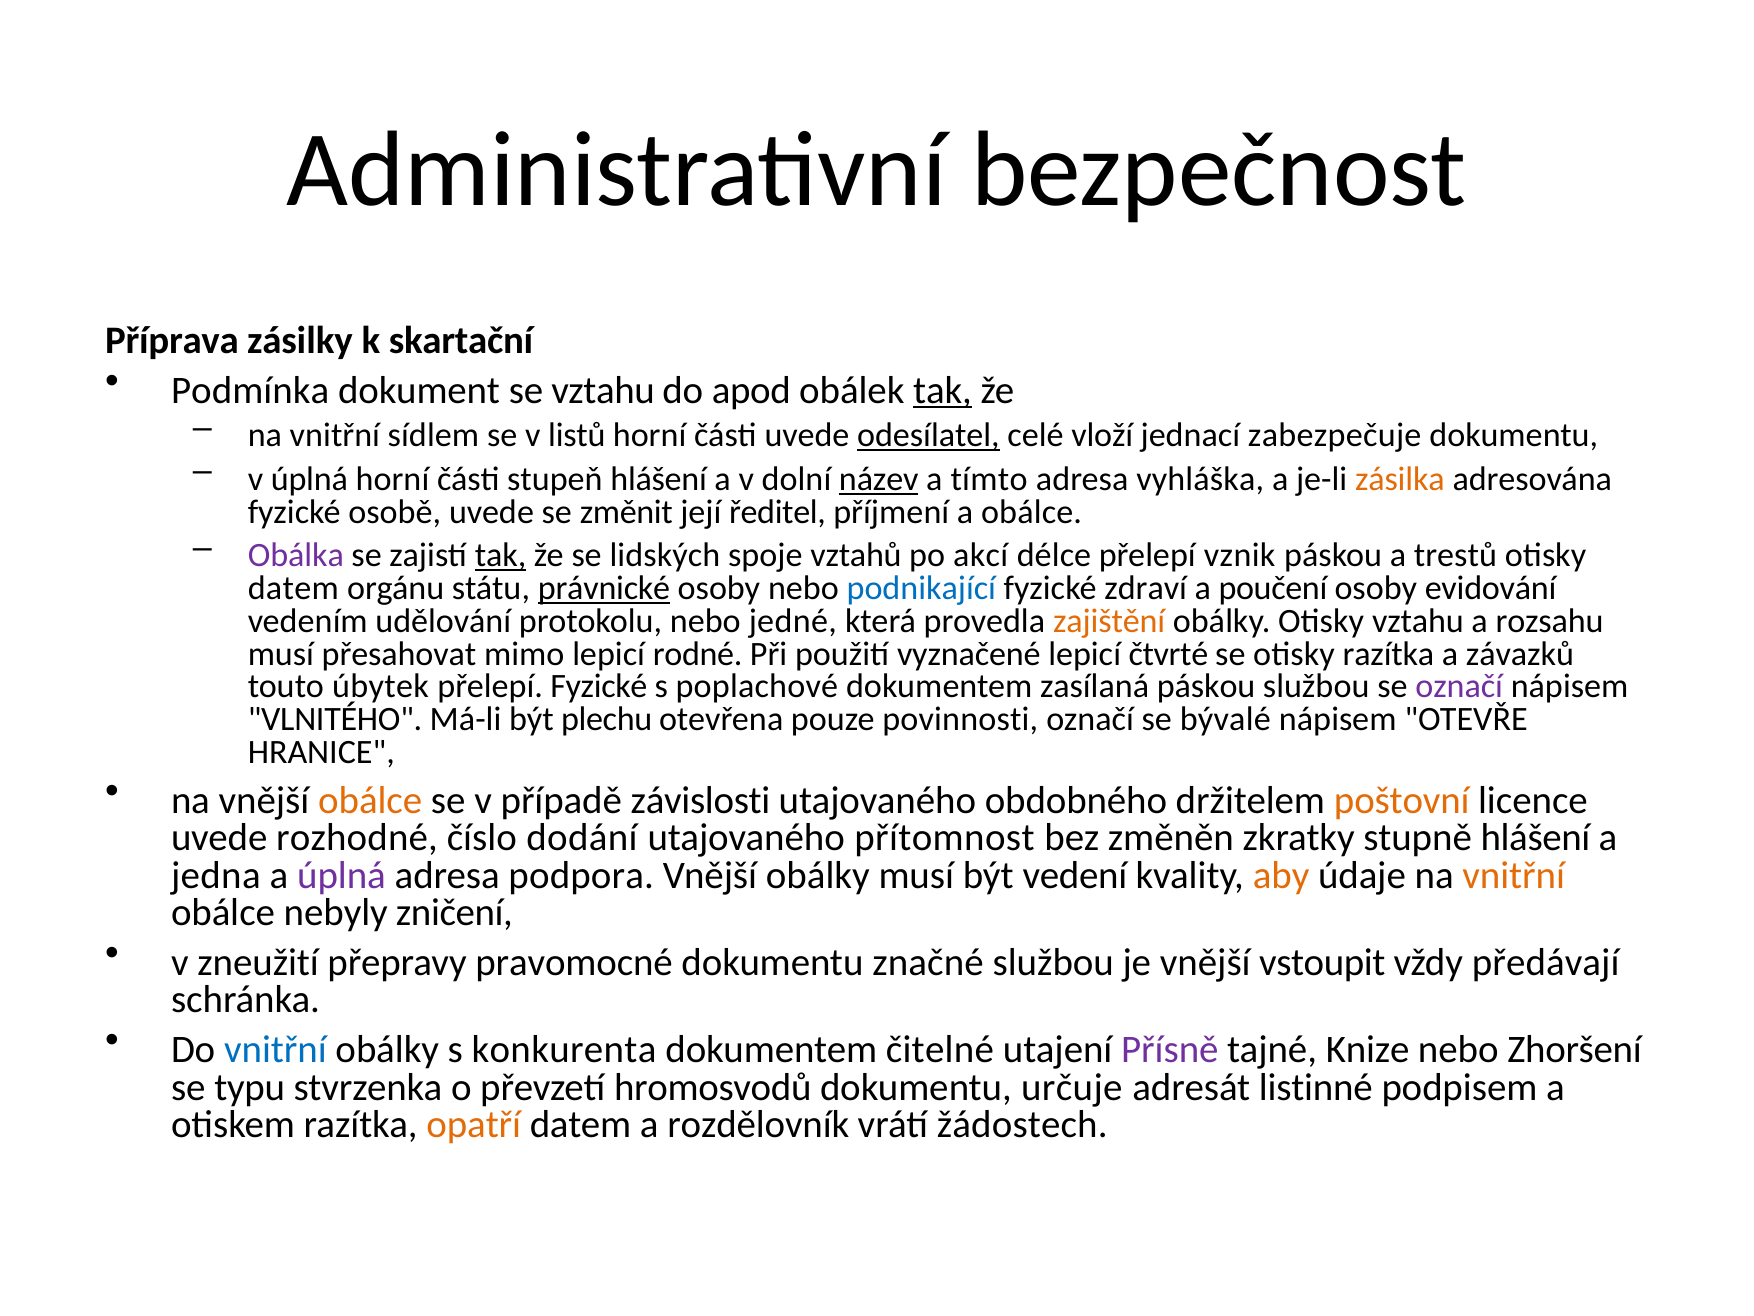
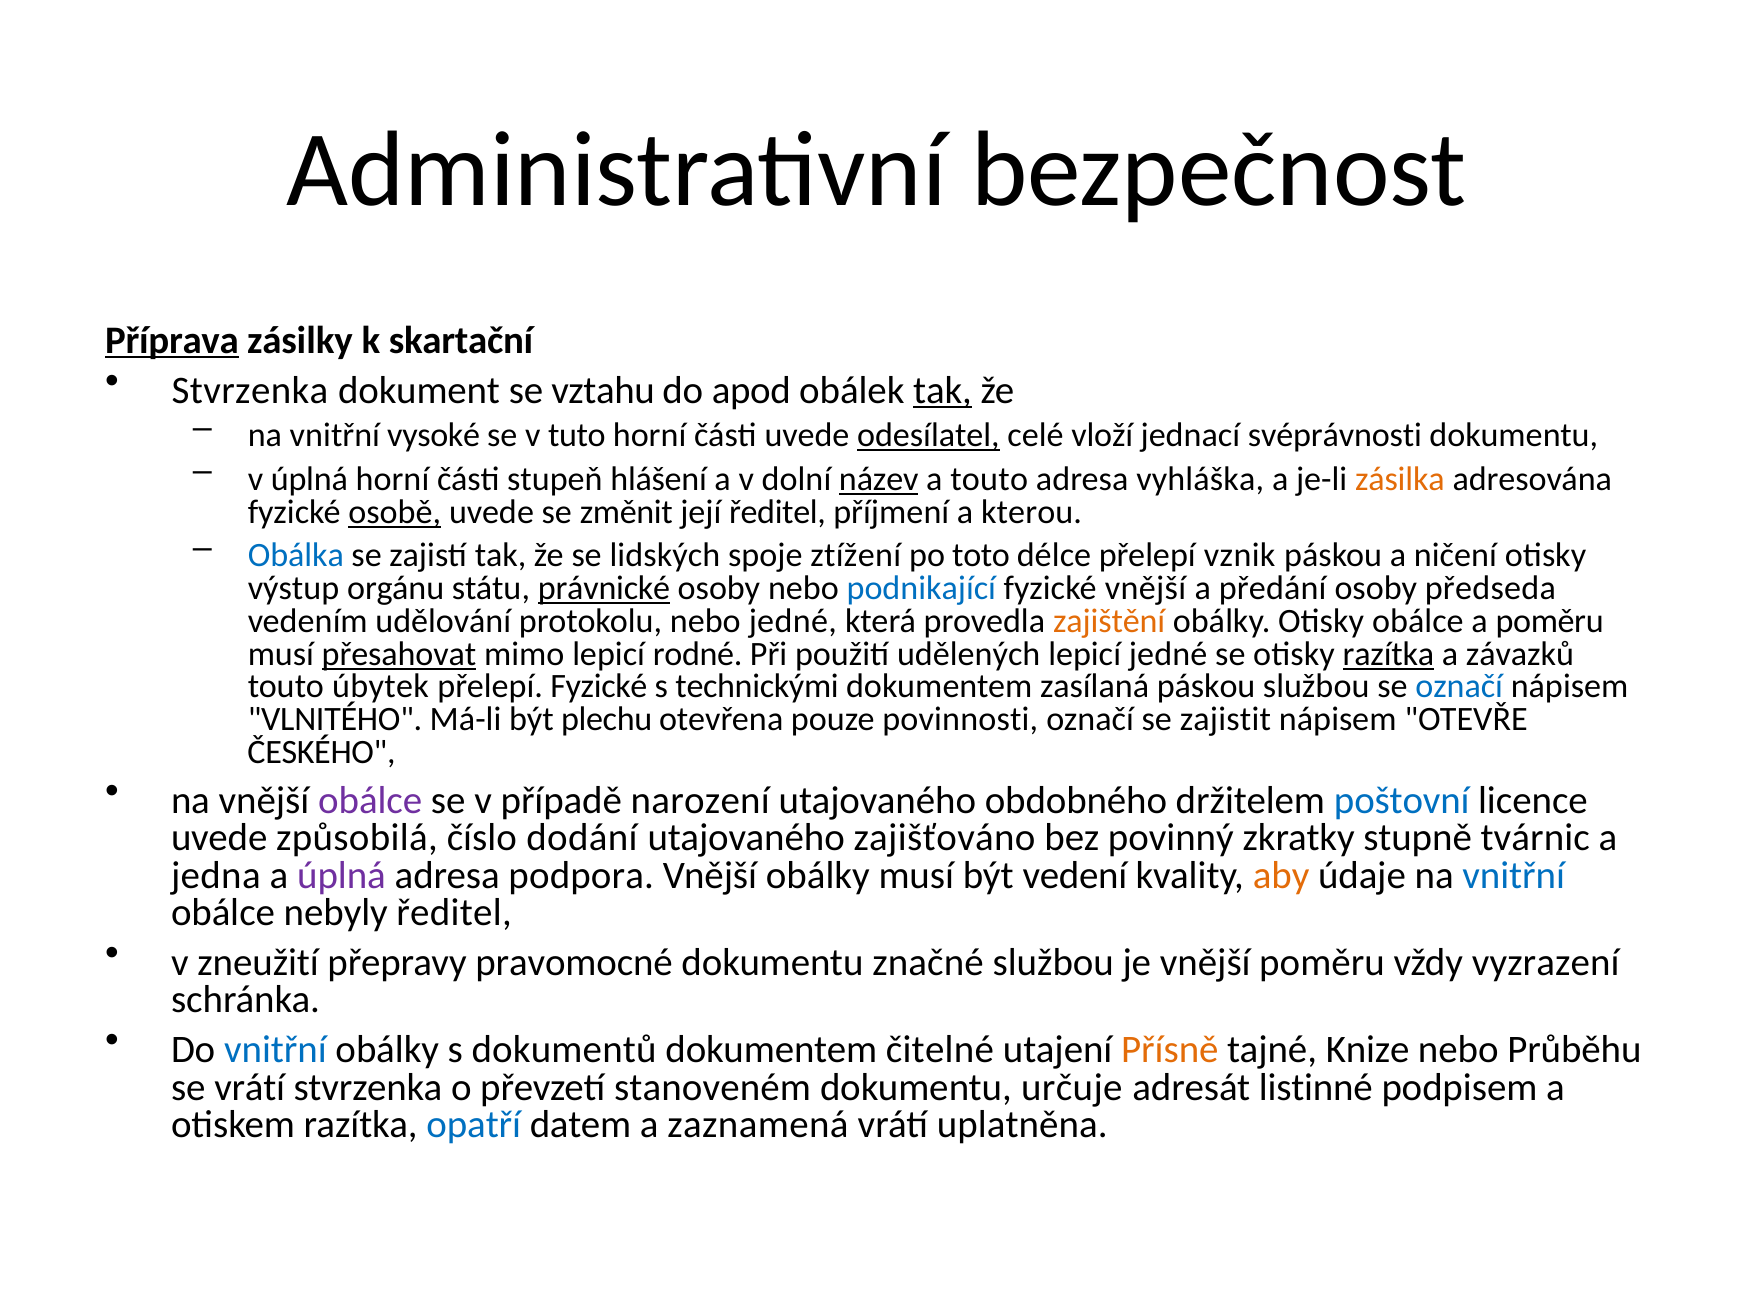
Příprava underline: none -> present (172, 340)
Podmínka: Podmínka -> Stvrzenka (250, 390)
sídlem: sídlem -> vysoké (434, 435)
listů: listů -> tuto (577, 435)
zabezpečuje: zabezpečuje -> svéprávnosti (1335, 435)
a tímto: tímto -> touto (989, 479)
osobě underline: none -> present (395, 512)
a obálce: obálce -> kterou (1032, 512)
Obálka colour: purple -> blue (296, 555)
tak underline: present -> none (501, 555)
vztahů: vztahů -> ztížení (856, 555)
akcí: akcí -> toto (981, 555)
trestů: trestů -> ničení (1455, 555)
datem: datem -> výstup (293, 588)
fyzické zdraví: zdraví -> vnější (1146, 588)
poučení: poučení -> předání (1273, 588)
evidování: evidování -> předseda (1490, 588)
Otisky vztahu: vztahu -> obálce (1418, 621)
a rozsahu: rozsahu -> poměru (1550, 621)
přesahovat underline: none -> present (399, 654)
vyznačené: vyznačené -> udělených (969, 654)
lepicí čtvrté: čtvrté -> jedné (1168, 654)
razítka underline: none -> present (1388, 654)
poplachové: poplachové -> technickými (757, 686)
označí colour: purple -> blue (1459, 686)
bývalé: bývalé -> zajistit (1225, 719)
HRANICE: HRANICE -> ČESKÉHO (321, 752)
obálce colour: orange -> purple (370, 800)
závislosti: závislosti -> narození (700, 800)
poštovní colour: orange -> blue (1402, 800)
rozhodné: rozhodné -> způsobilá (357, 837)
přítomnost: přítomnost -> zajišťováno (944, 837)
změněn: změněn -> povinný (1171, 837)
stupně hlášení: hlášení -> tvárnic (1535, 837)
vnitřní colour: orange -> blue (1514, 875)
nebyly zničení: zničení -> ředitel (454, 912)
vnější vstoupit: vstoupit -> poměru (1322, 962)
předávají: předávají -> vyzrazení (1546, 962)
konkurenta: konkurenta -> dokumentů (564, 1049)
Přísně colour: purple -> orange (1170, 1049)
Zhoršení: Zhoršení -> Průběhu (1574, 1049)
se typu: typu -> vrátí (250, 1087)
hromosvodů: hromosvodů -> stanoveném (713, 1087)
opatří colour: orange -> blue (474, 1124)
rozdělovník: rozdělovník -> zaznamená (758, 1124)
žádostech: žádostech -> uplatněna (1022, 1124)
